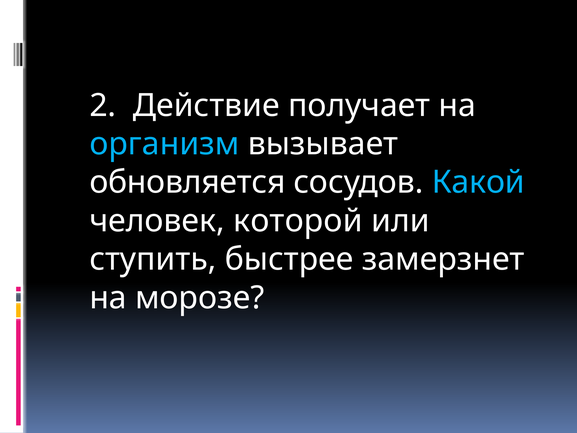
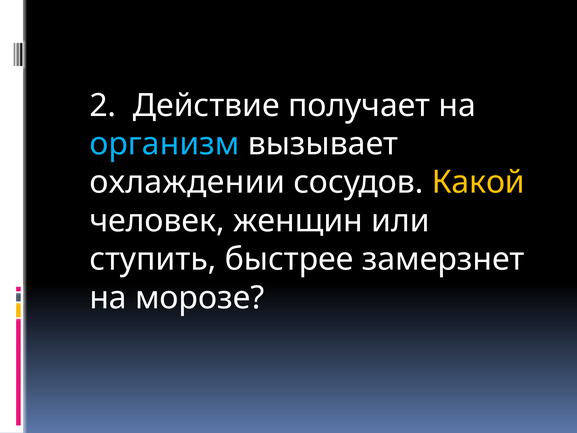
обновляется: обновляется -> охлаждении (187, 182)
Какой colour: light blue -> yellow (478, 182)
которой: которой -> женщин (298, 221)
